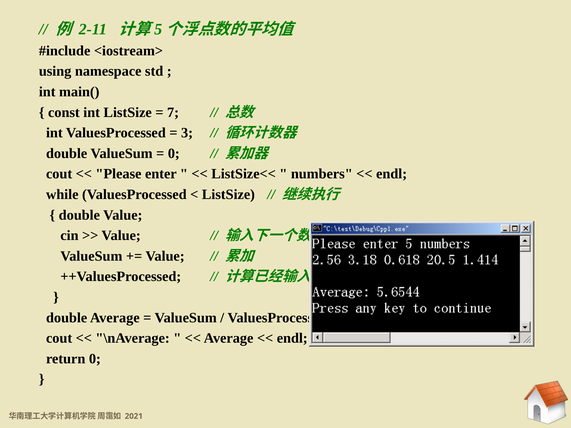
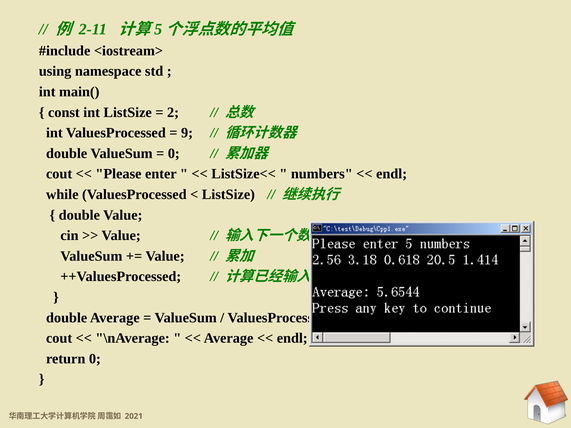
7: 7 -> 2 (173, 112)
3: 3 -> 9 (187, 133)
